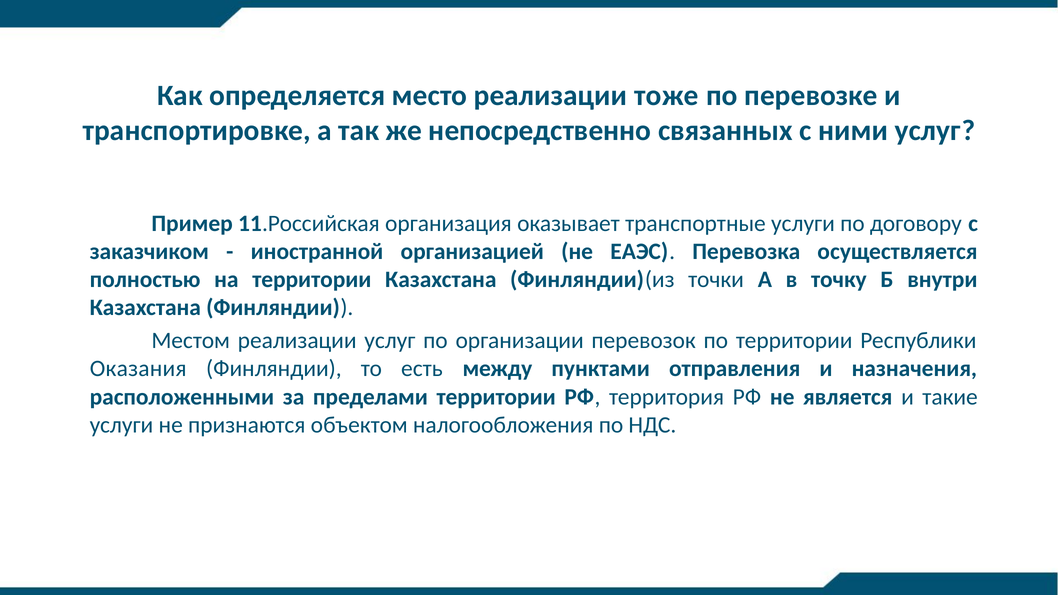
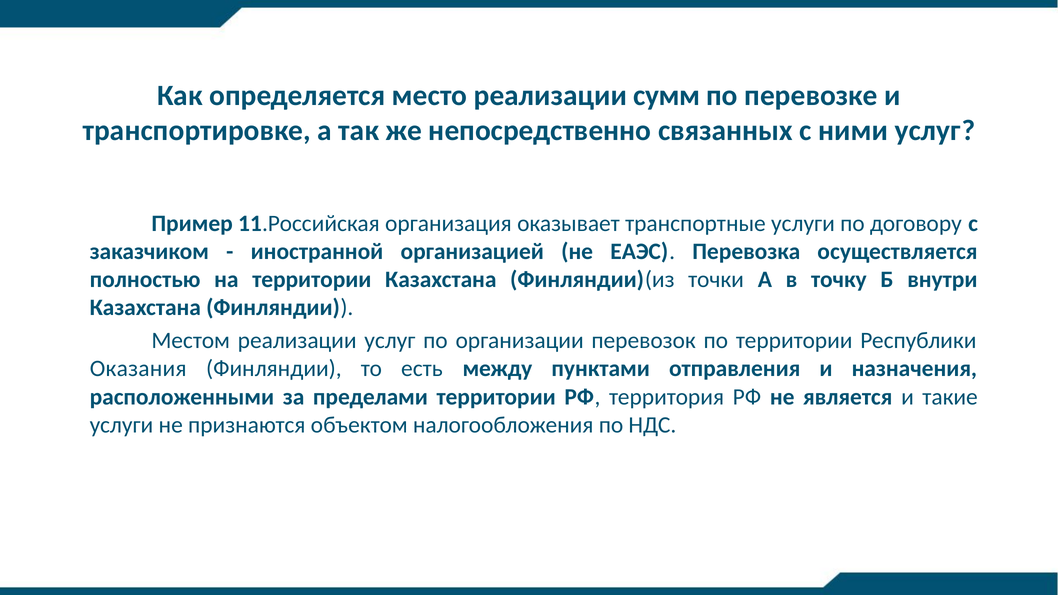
тоже: тоже -> сумм (667, 96)
